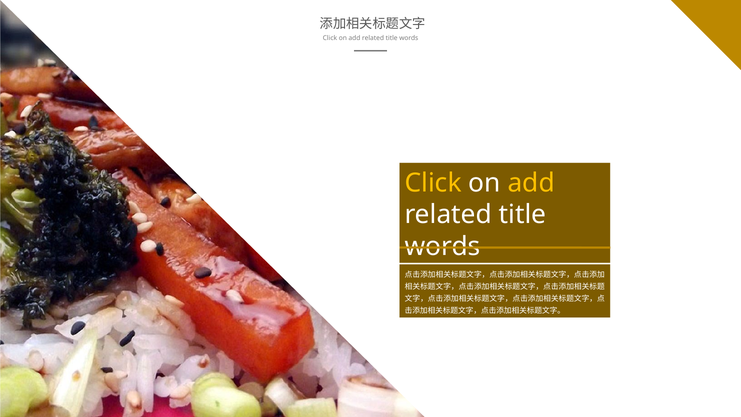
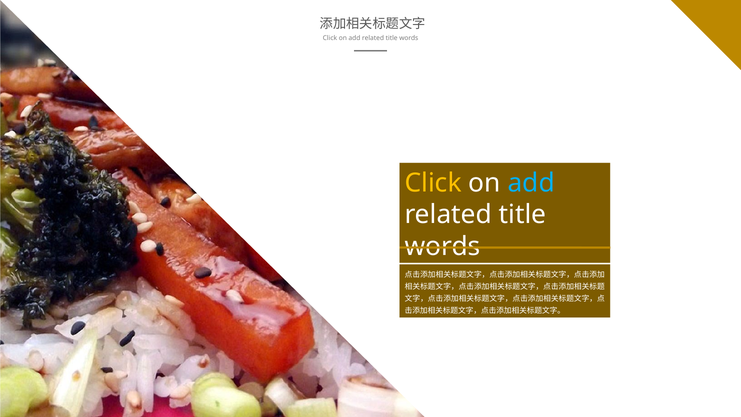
add colour: yellow -> light blue (531, 183)
